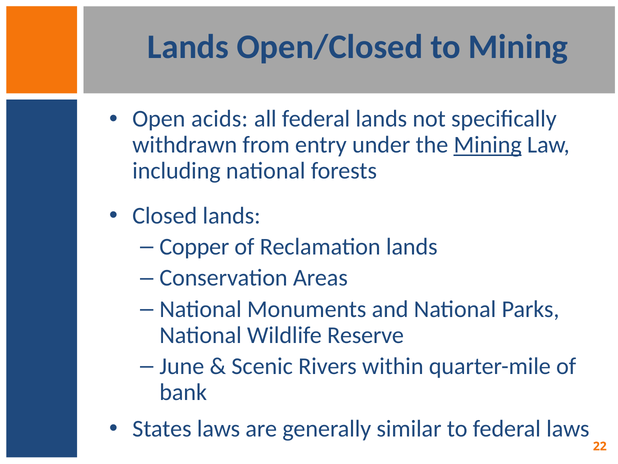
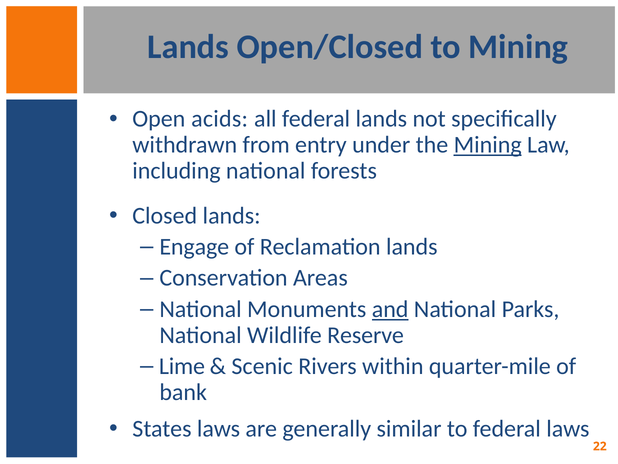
Copper: Copper -> Engage (194, 247)
and underline: none -> present (390, 309)
June: June -> Lime (182, 366)
